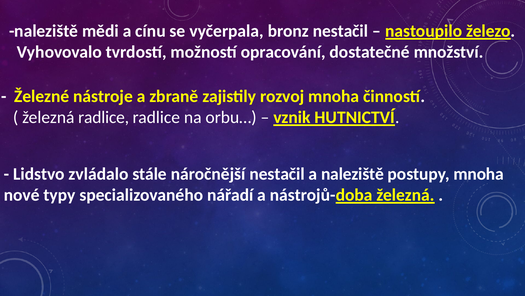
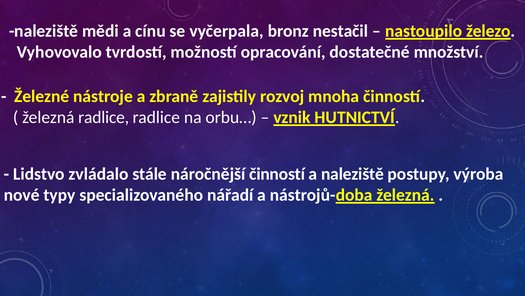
náročnější nestačil: nestačil -> činností (277, 174)
postupy mnoha: mnoha -> výroba (479, 174)
